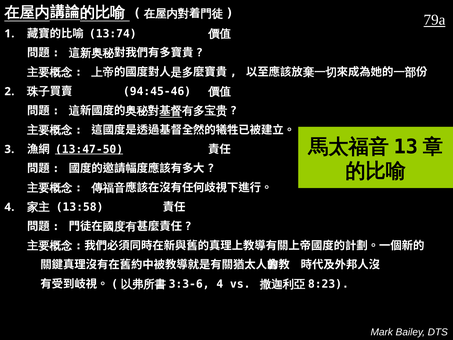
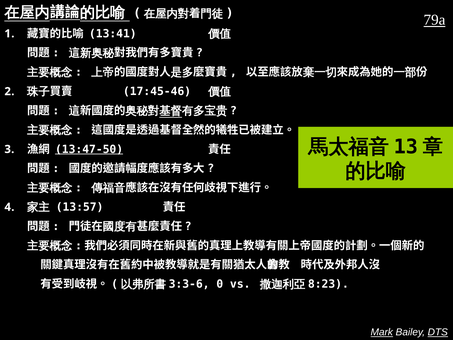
13:74: 13:74 -> 13:41 (113, 34)
94:45-46: 94:45-46 -> 17:45-46 (157, 91)
13:58: 13:58 -> 13:57 (80, 207)
4: 4 -> 0 (220, 284)
Mark underline: none -> present (382, 332)
DTS underline: none -> present (438, 332)
